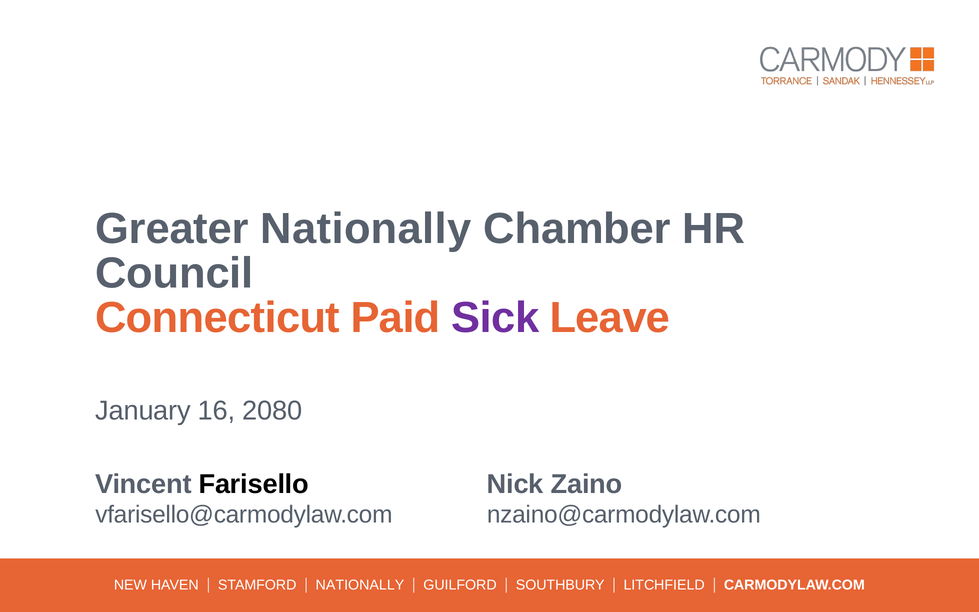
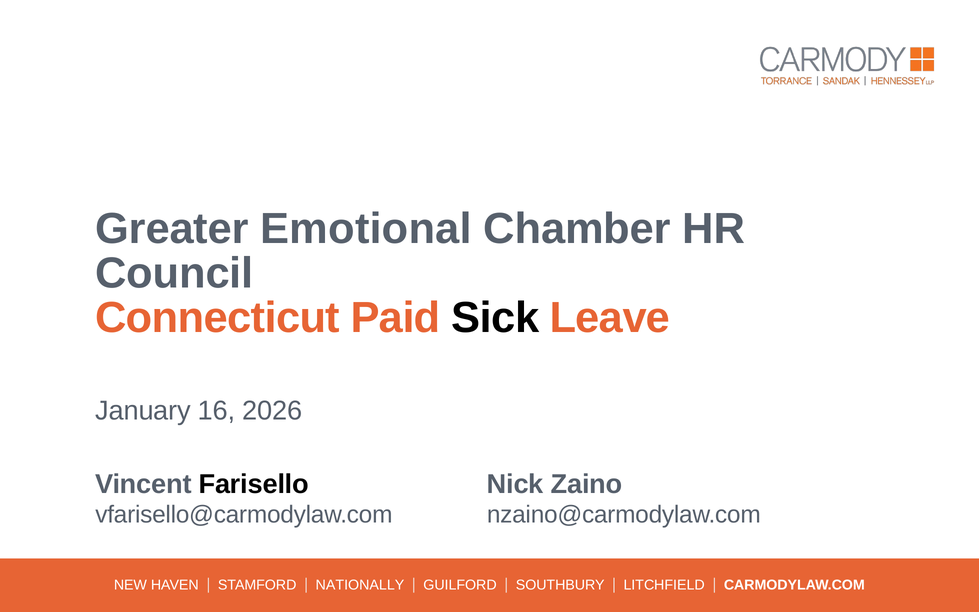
Greater Nationally: Nationally -> Emotional (366, 229)
Sick colour: purple -> black (495, 318)
2080: 2080 -> 2026 (272, 411)
